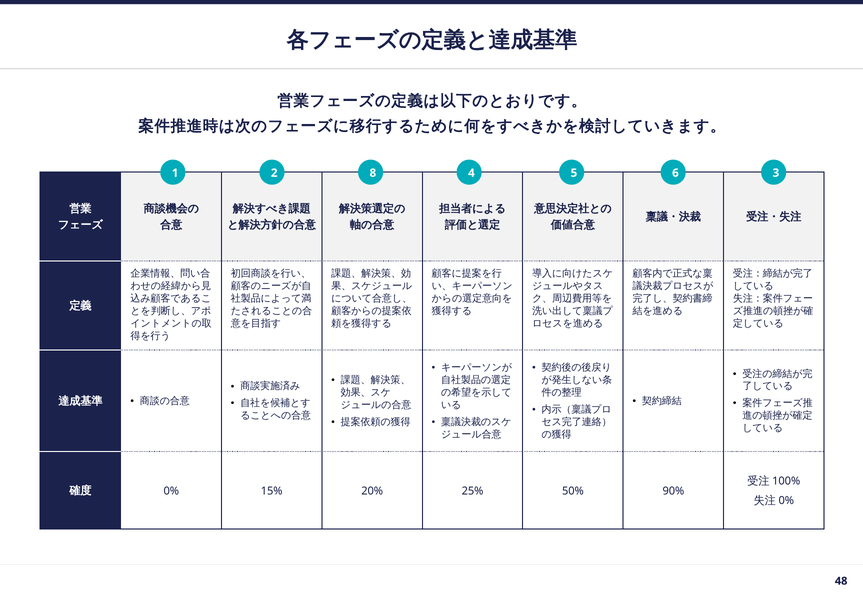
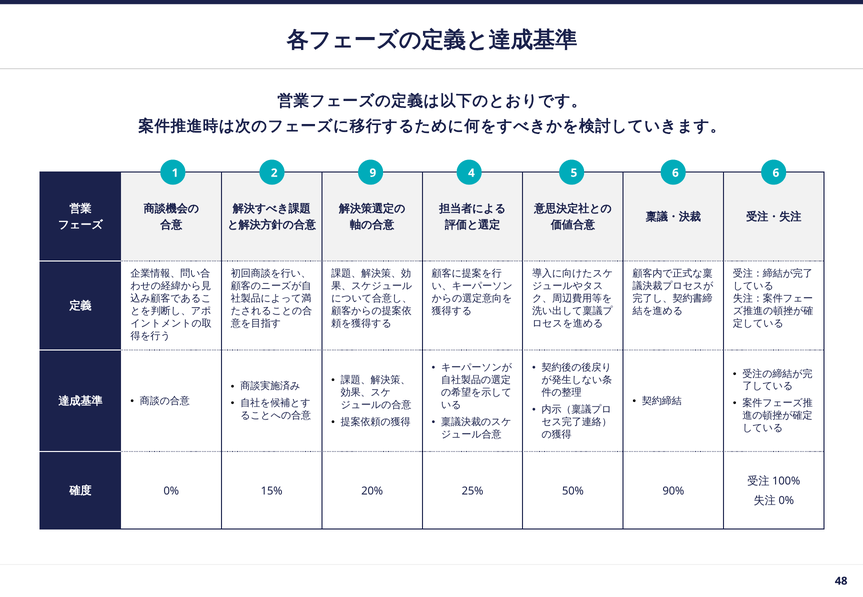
8: 8 -> 9 (373, 173)
6 3: 3 -> 6 (776, 173)
